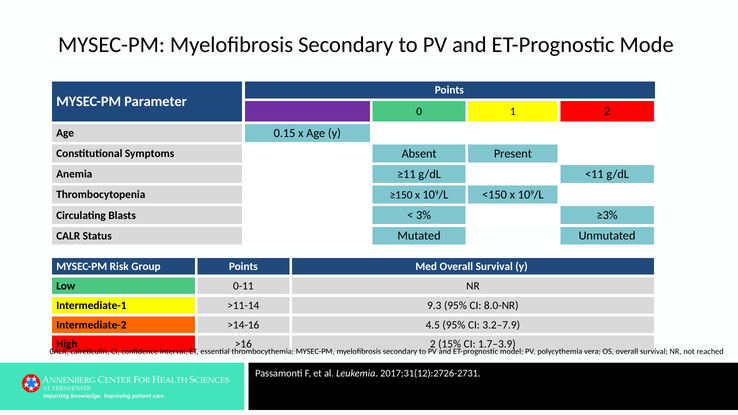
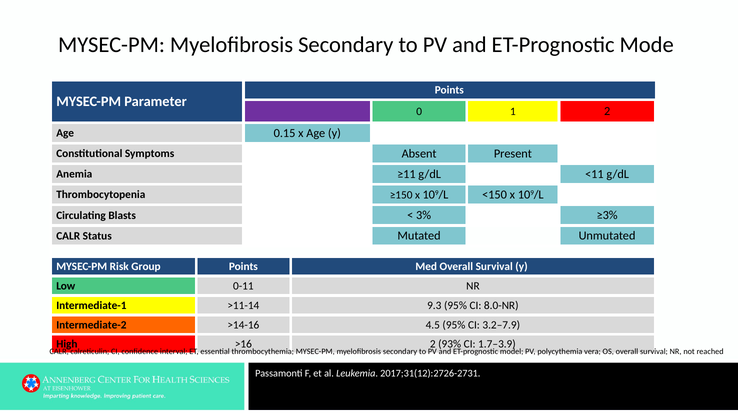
15%: 15% -> 93% (450, 344)
